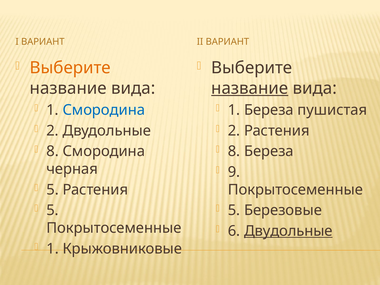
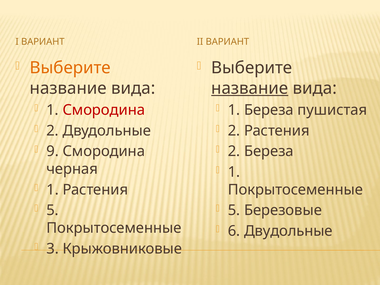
Смородина colour: blue -> red (104, 110)
8: 8 -> 9 (53, 151)
8: 8 -> 2 (234, 151)
9: 9 -> 1 (234, 172)
5: 5 -> 1 (53, 190)
Двудольные underline: present -> none (288, 231)
1: 1 -> 3 (53, 249)
